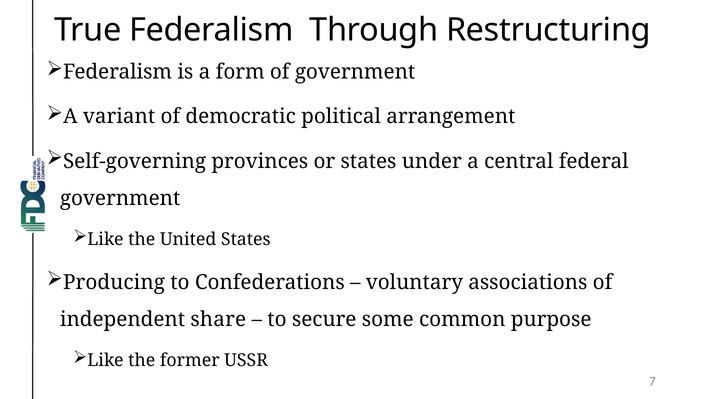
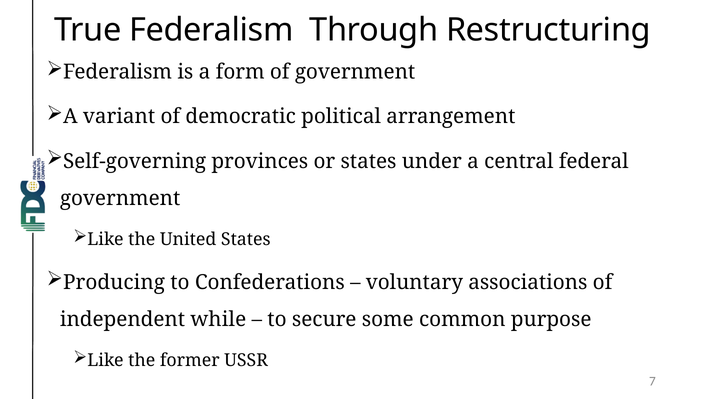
share: share -> while (218, 320)
